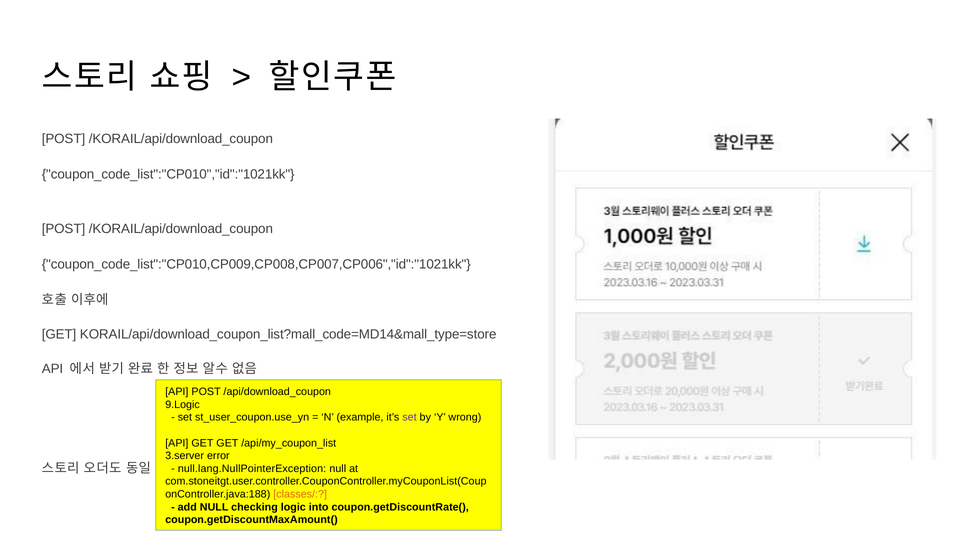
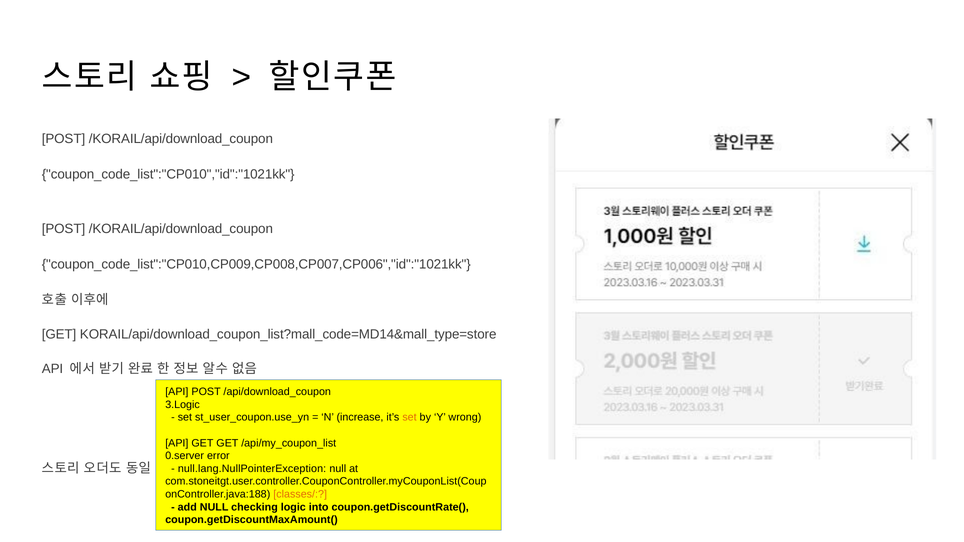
9.Logic: 9.Logic -> 3.Logic (183, 405)
example: example -> increase (360, 418)
set colour: purple -> orange (410, 418)
3.server: 3.server -> 0.server (185, 456)
